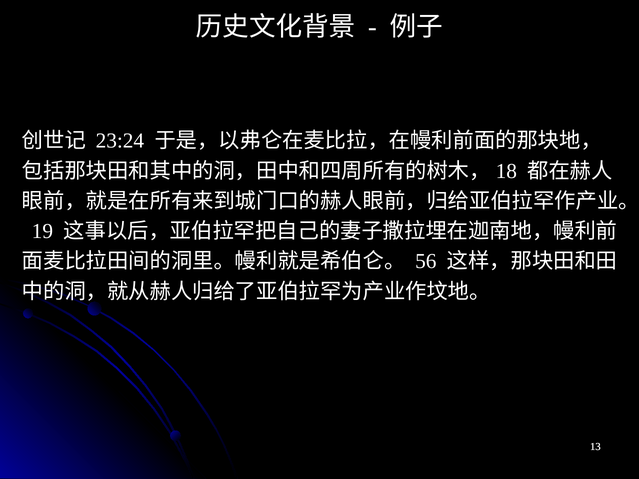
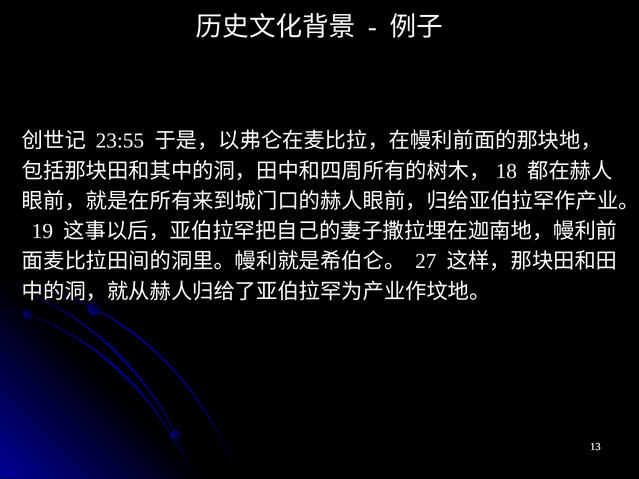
23:24: 23:24 -> 23:55 (120, 141)
56: 56 -> 27 (426, 262)
